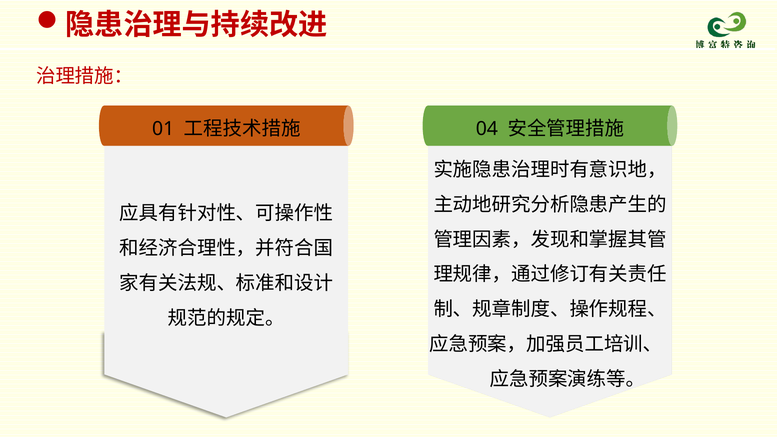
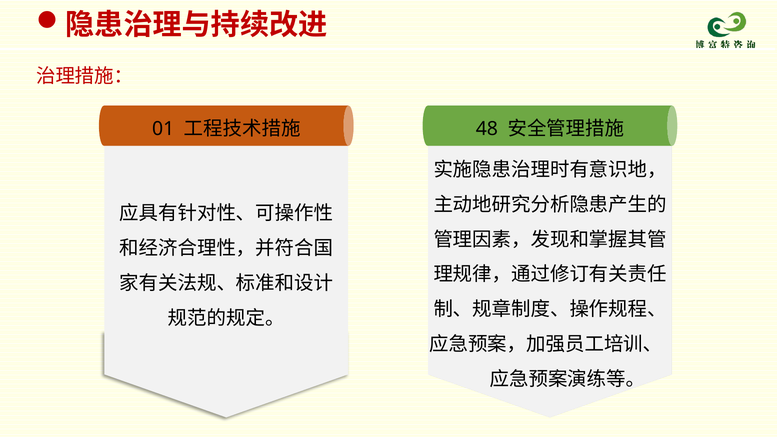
04: 04 -> 48 (487, 129)
